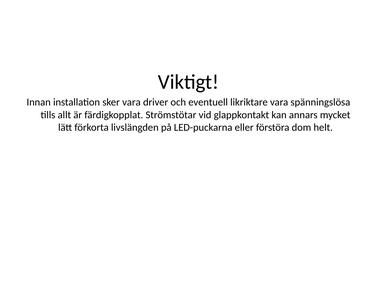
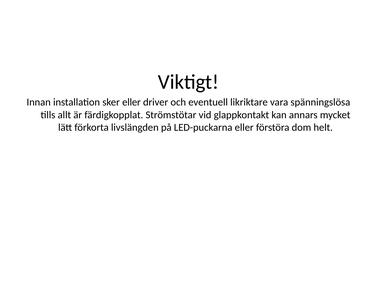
sker vara: vara -> eller (131, 102)
